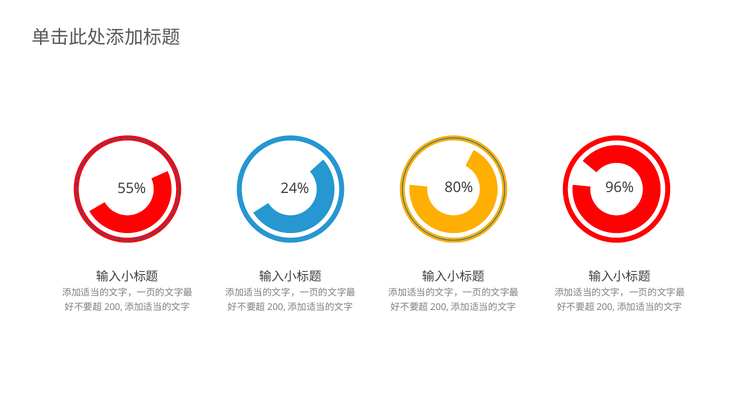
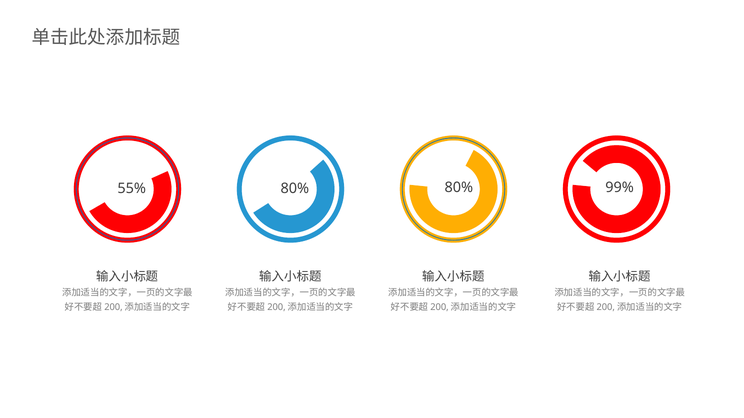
55% 24%: 24% -> 80% (295, 189)
96%: 96% -> 99% (620, 188)
